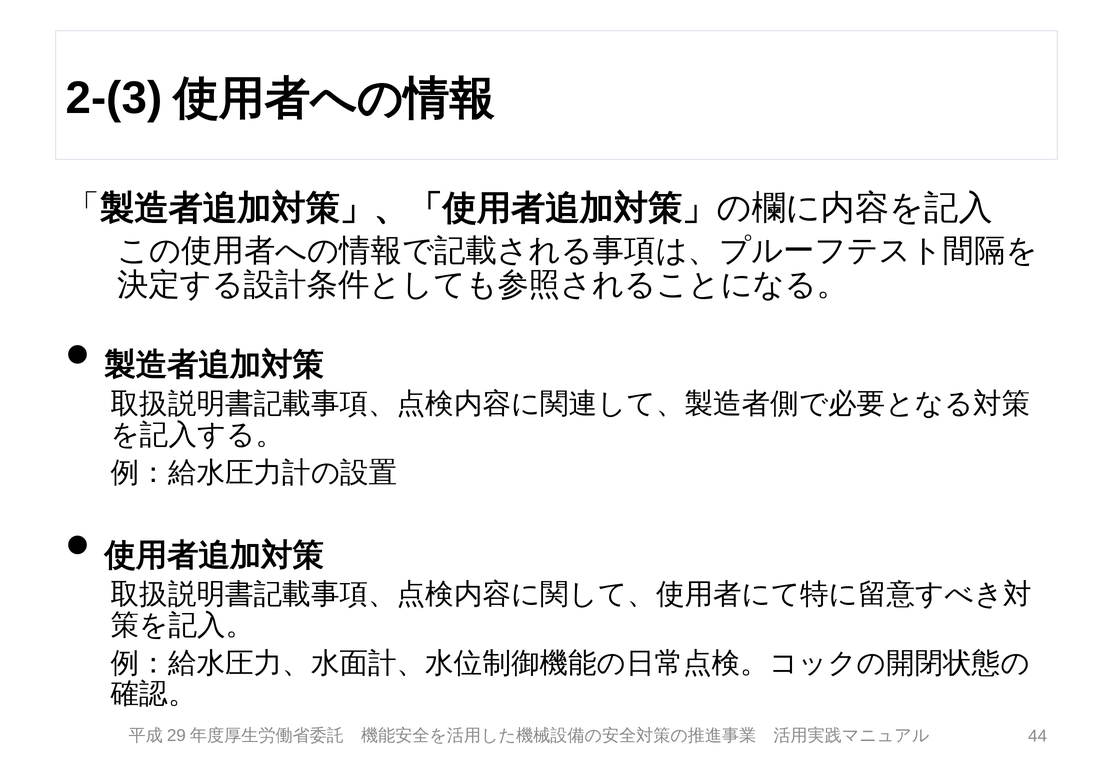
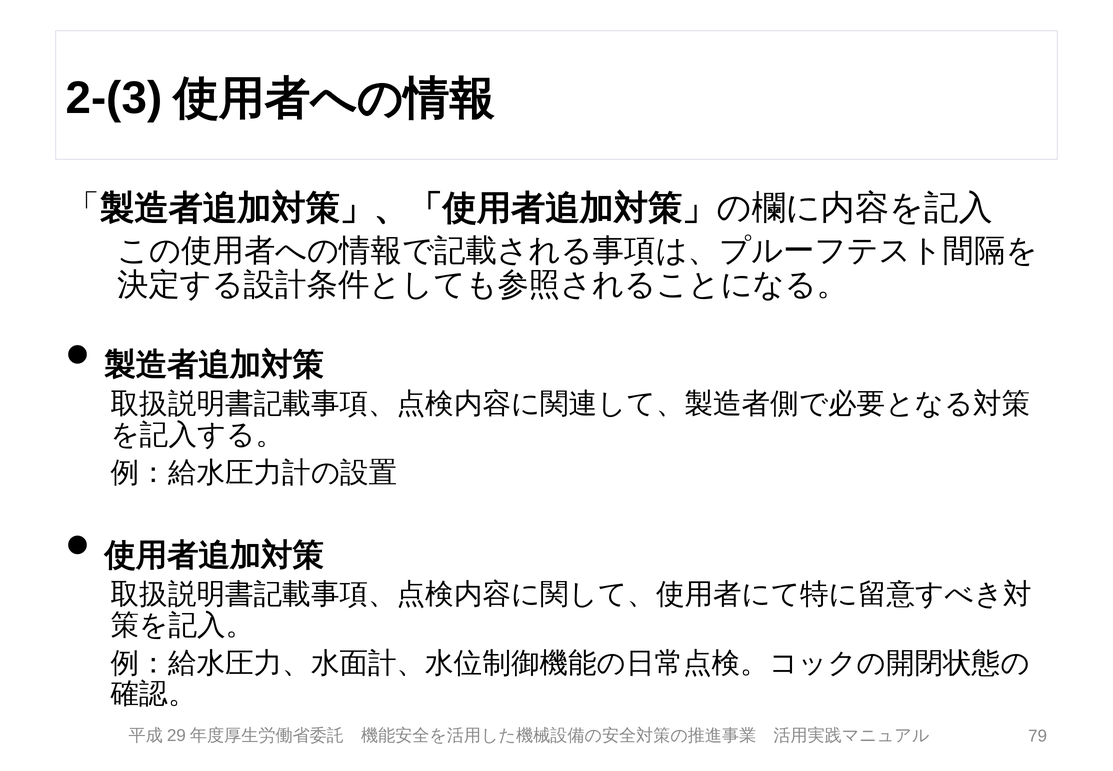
44: 44 -> 79 (1038, 736)
